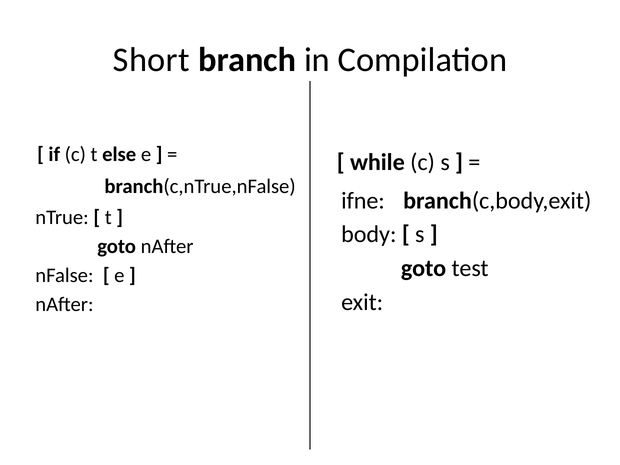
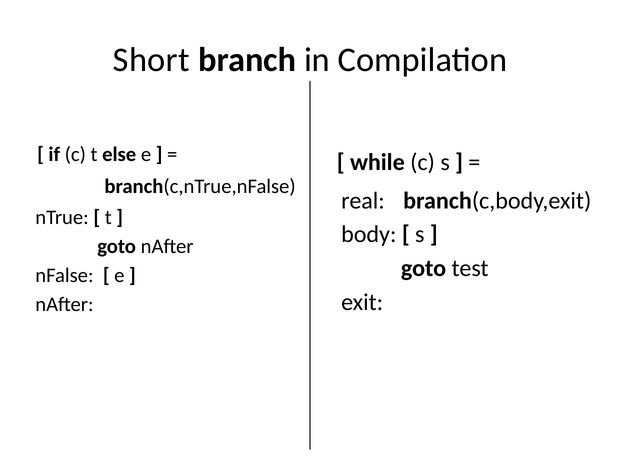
ifne: ifne -> real (363, 201)
